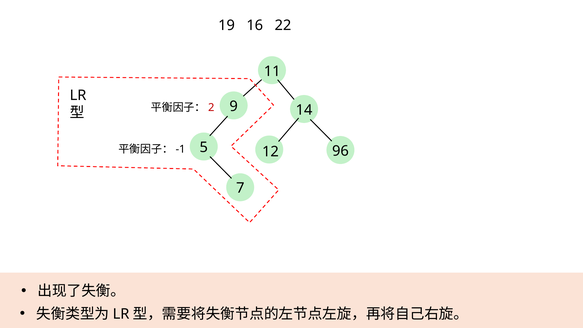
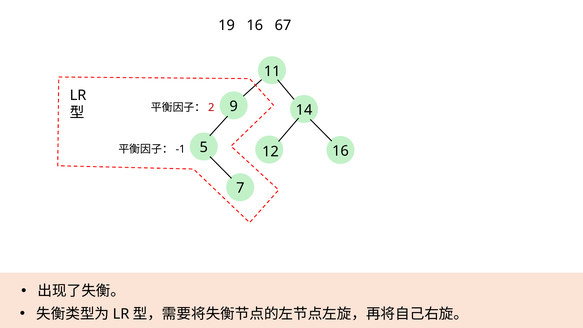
22: 22 -> 67 (283, 26)
5 96: 96 -> 16 (340, 151)
